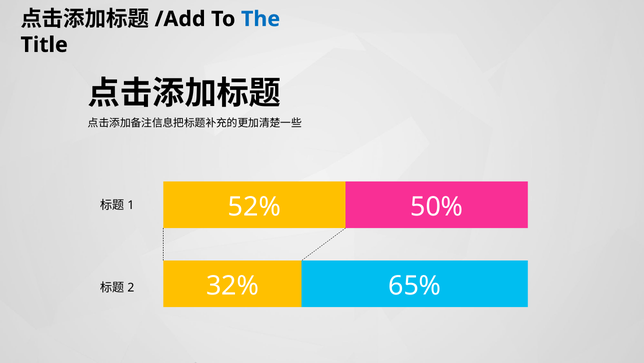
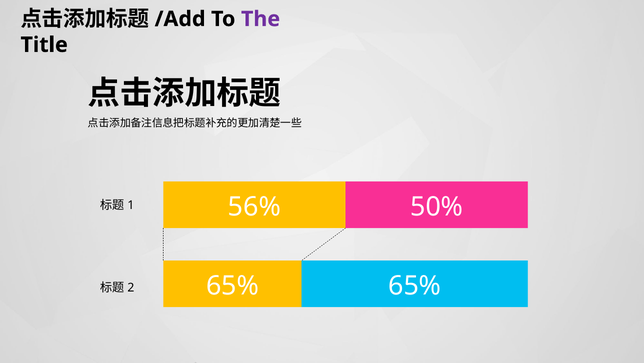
The colour: blue -> purple (261, 19)
52%: 52% -> 56% (254, 206)
32%: 32% -> 65% (232, 285)
